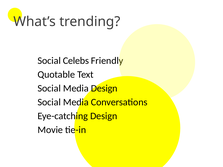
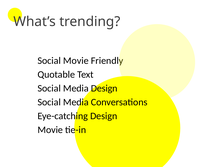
Social Celebs: Celebs -> Movie (76, 61)
